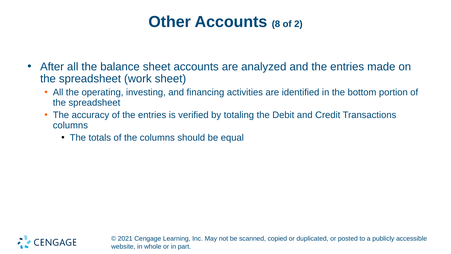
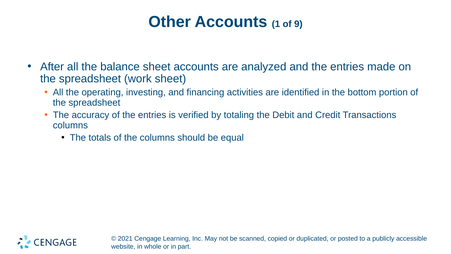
8: 8 -> 1 (276, 24)
2: 2 -> 9 (298, 24)
